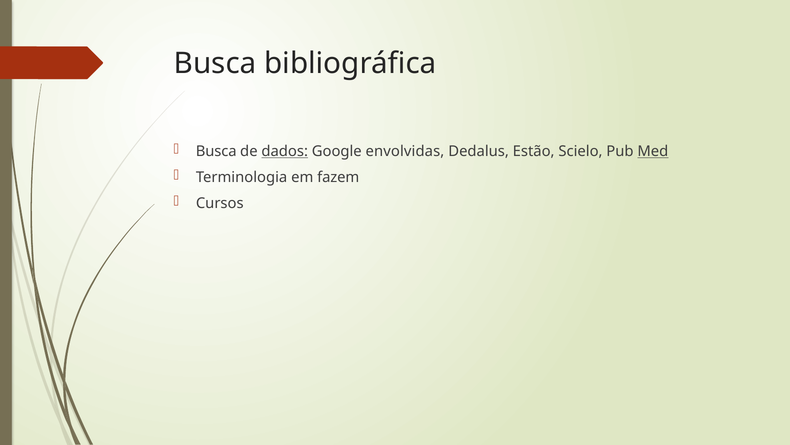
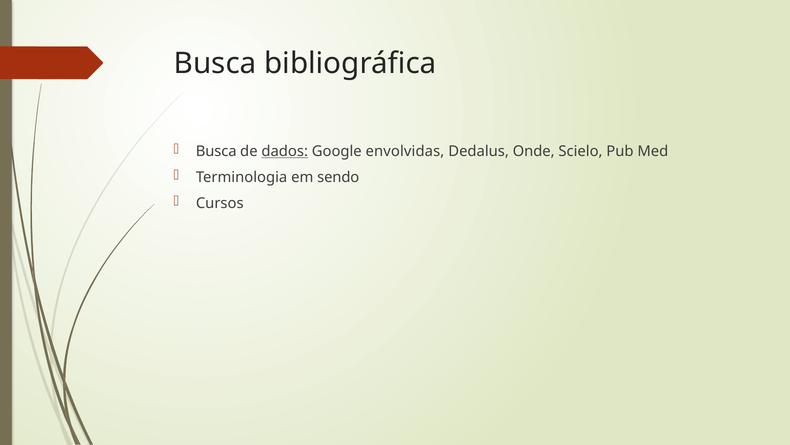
Estão: Estão -> Onde (534, 151)
Med underline: present -> none (653, 151)
fazem: fazem -> sendo (338, 177)
